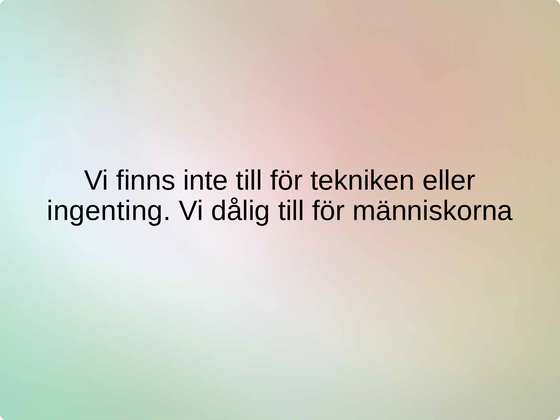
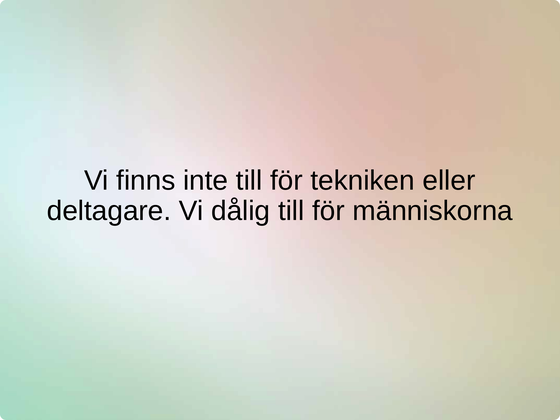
ingenting: ingenting -> deltagare (109, 211)
